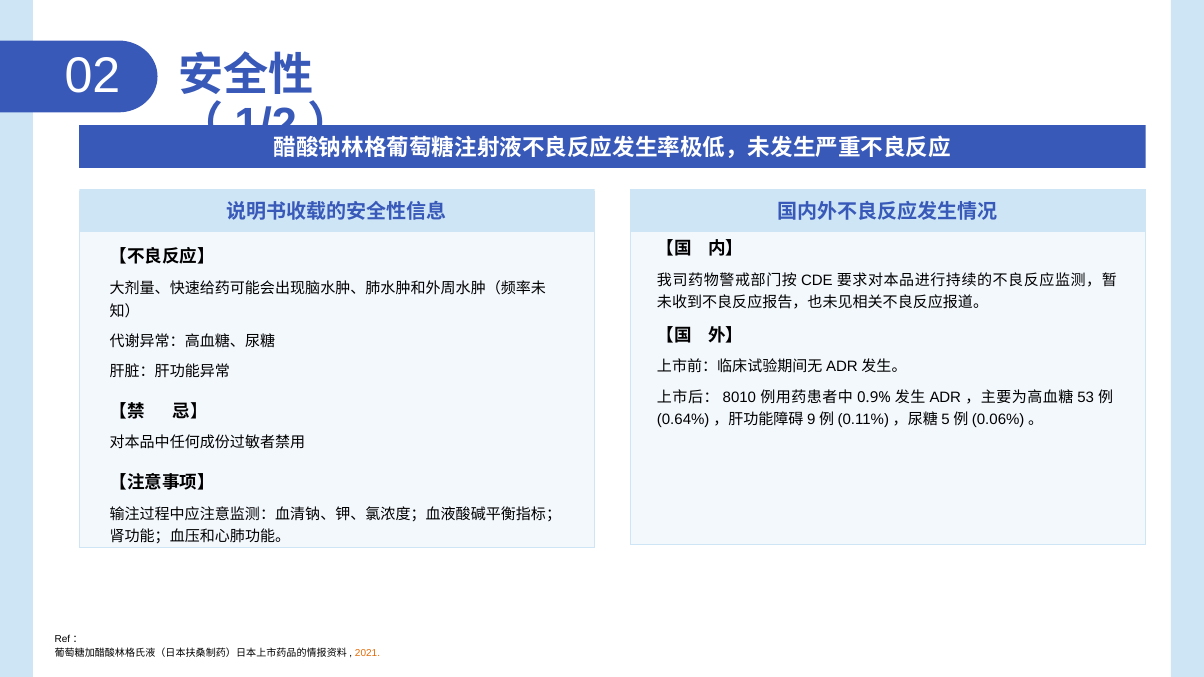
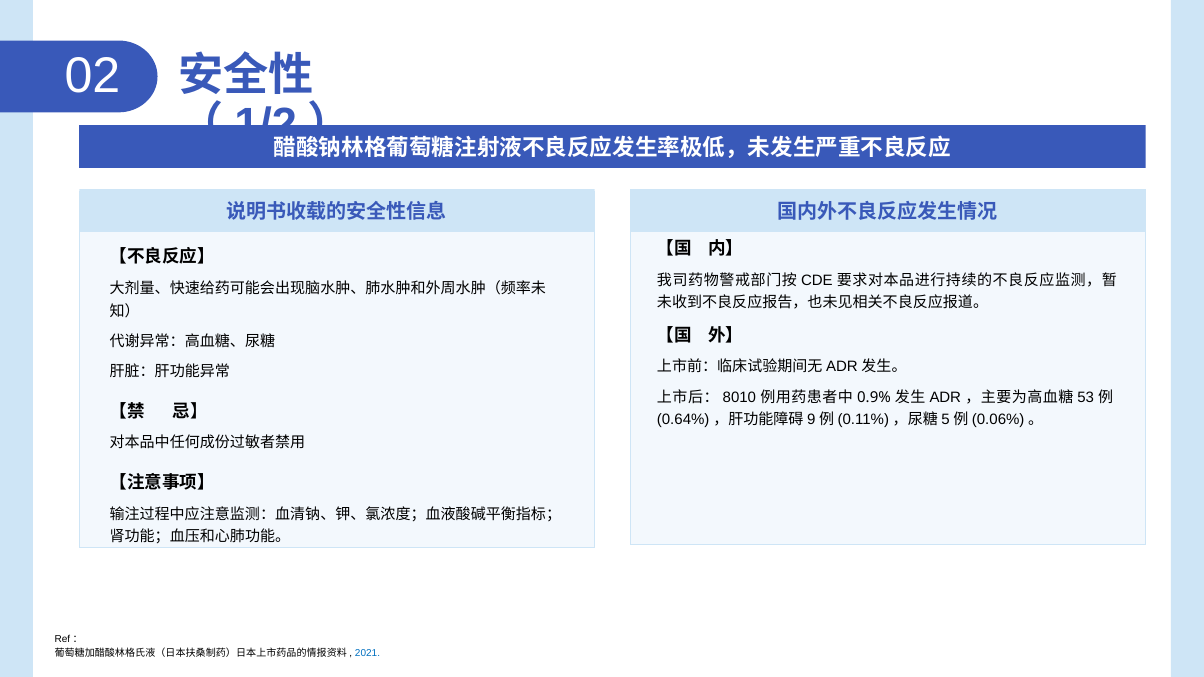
2021 colour: orange -> blue (367, 654)
